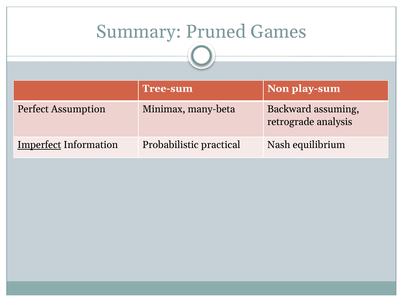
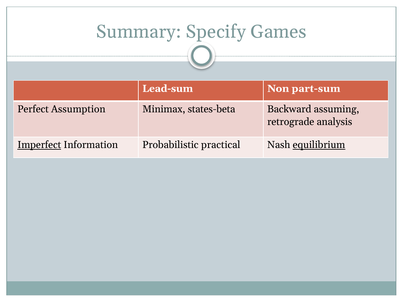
Pruned: Pruned -> Specify (216, 32)
Tree-sum: Tree-sum -> Lead-sum (168, 89)
play-sum: play-sum -> part-sum (316, 89)
many-beta: many-beta -> states-beta (211, 109)
equilibrium underline: none -> present (319, 145)
